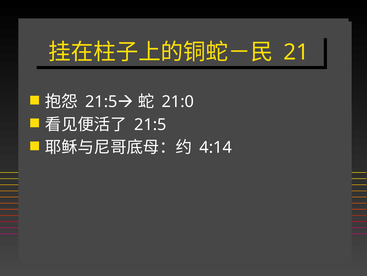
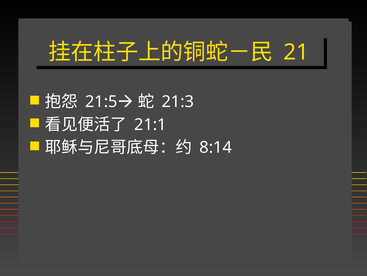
21:0: 21:0 -> 21:3 (178, 101)
21:5: 21:5 -> 21:1 (150, 124)
4:14: 4:14 -> 8:14 (216, 147)
